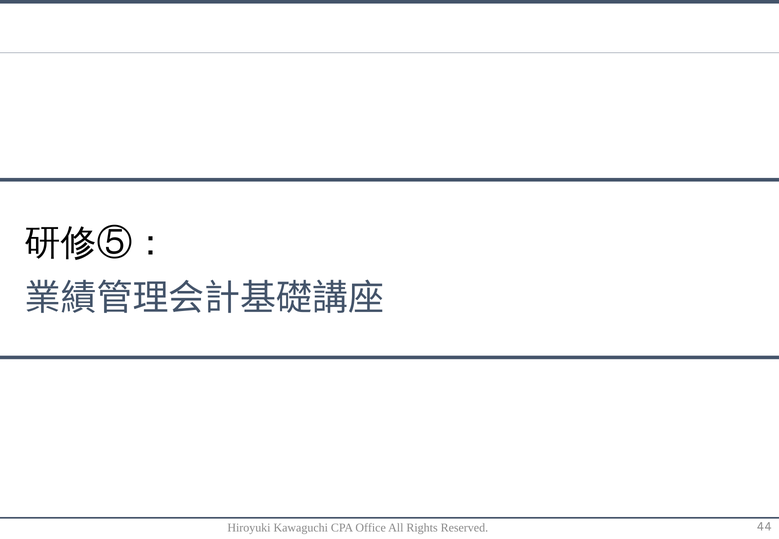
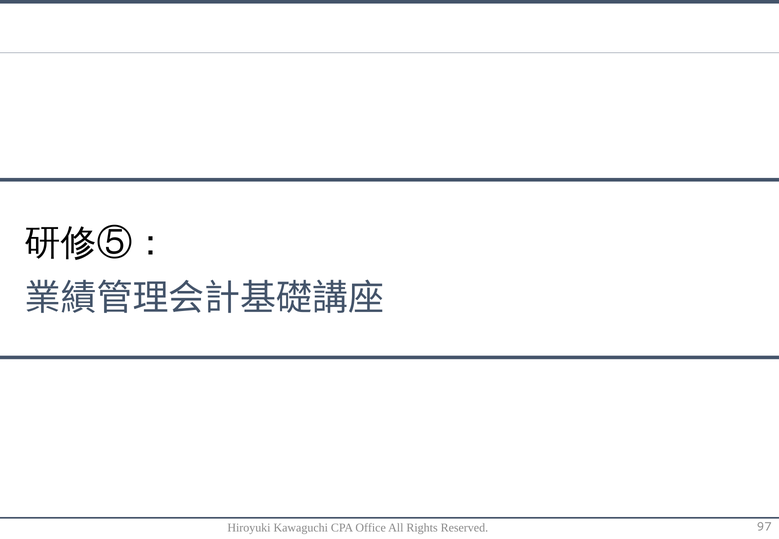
44: 44 -> 97 (764, 527)
